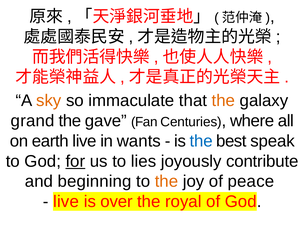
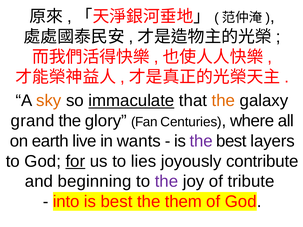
immaculate underline: none -> present (131, 101)
gave: gave -> glory (106, 121)
the colour: blue -> purple (201, 141)
speak: speak -> layers (273, 141)
the colour: orange -> purple (166, 182)
peace: peace -> tribute (251, 182)
live: live -> into (66, 202)
is over: over -> best (117, 202)
royal: royal -> them (183, 202)
